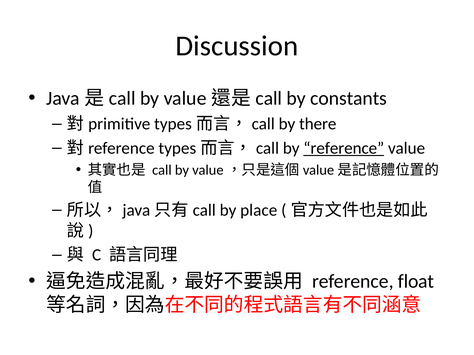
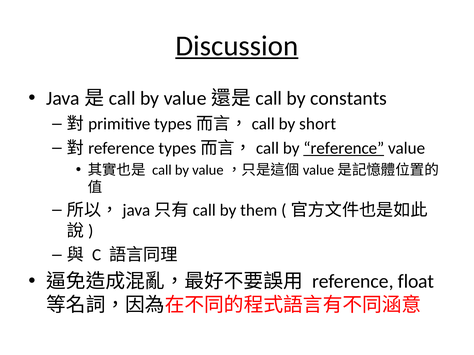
Discussion underline: none -> present (237, 46)
there: there -> short (318, 124)
place: place -> them (259, 211)
